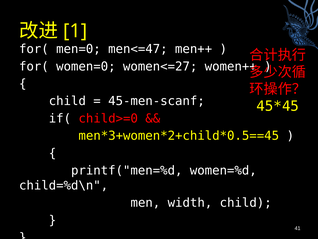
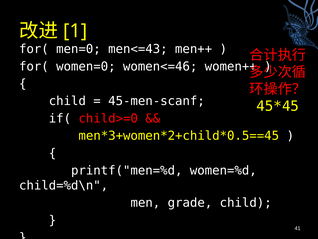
men<=47: men<=47 -> men<=43 (138, 49)
women<=27: women<=27 -> women<=46 (160, 66)
width: width -> grade (190, 202)
